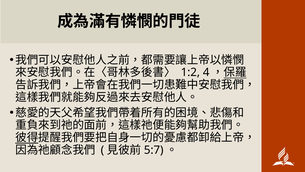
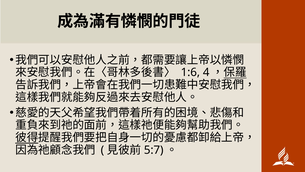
1:2: 1:2 -> 1:6 (190, 72)
